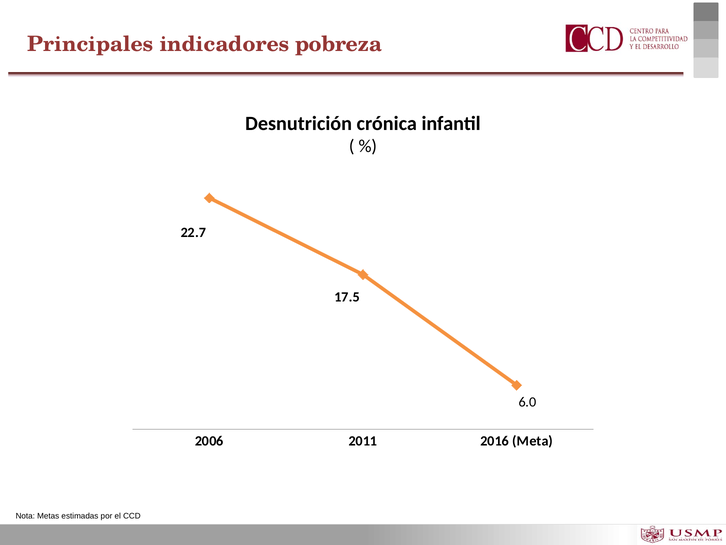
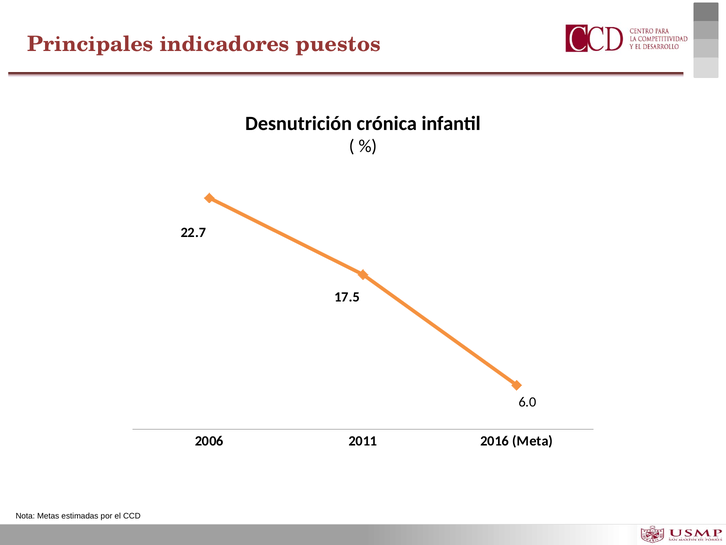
pobreza: pobreza -> puestos (338, 44)
